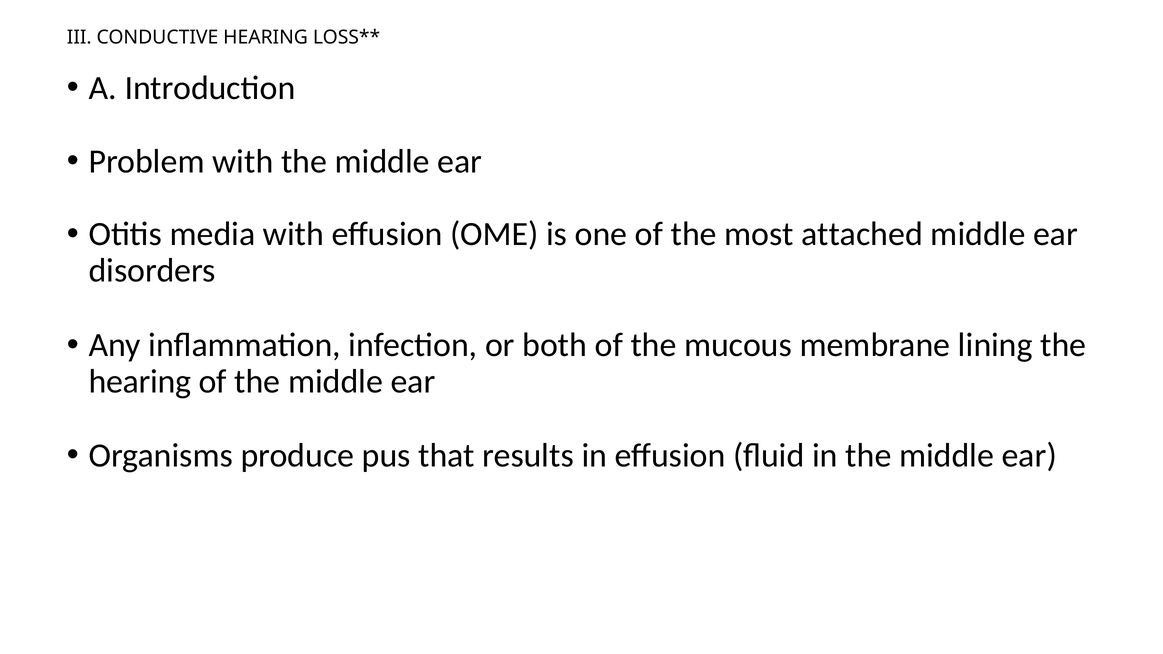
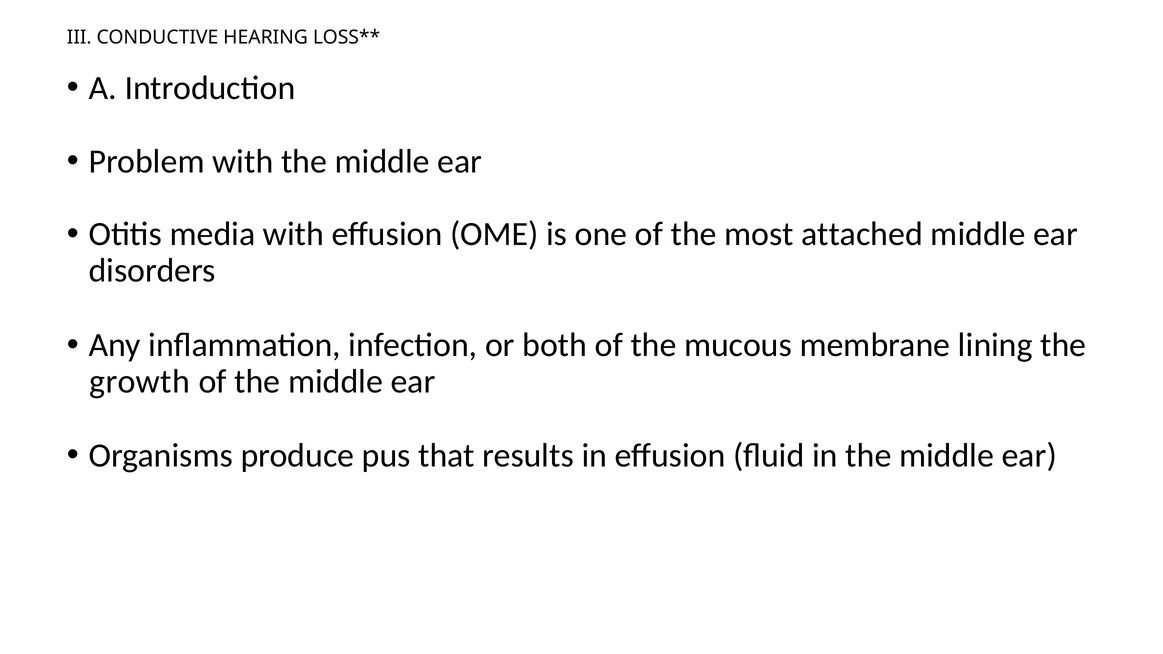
hearing: hearing -> growth (140, 382)
